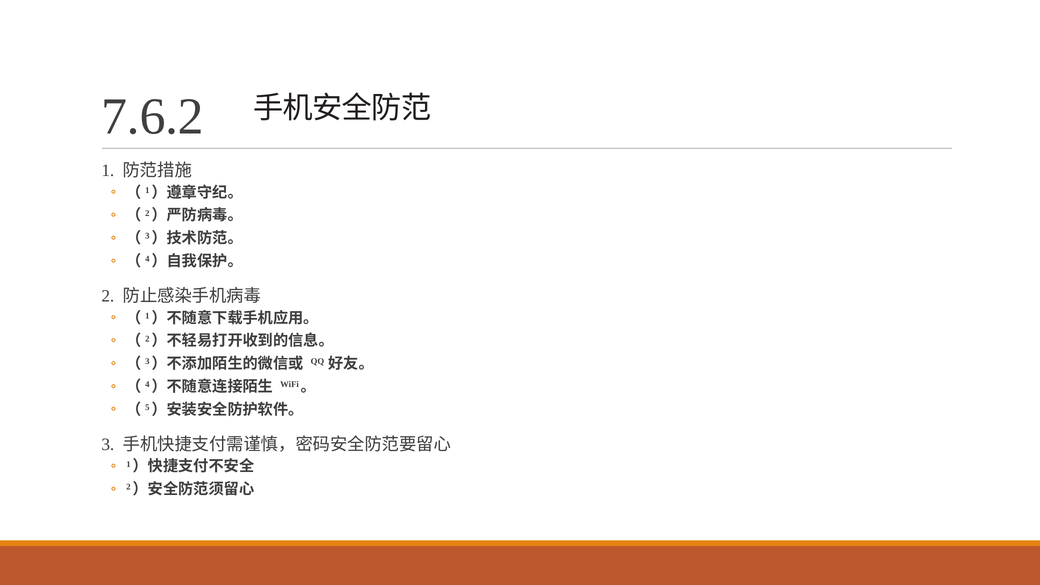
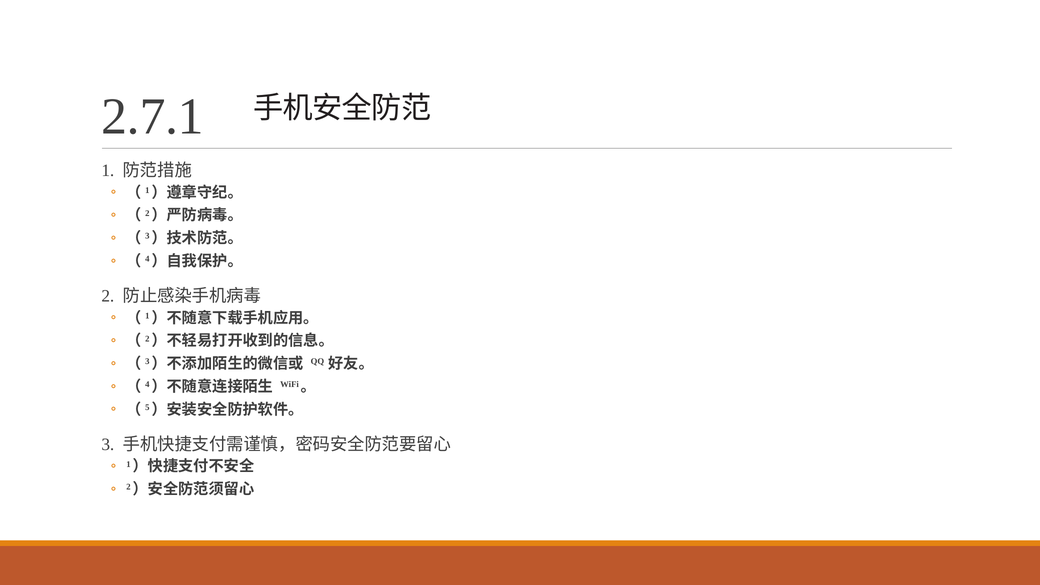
7.6.2: 7.6.2 -> 2.7.1 (153, 117)
